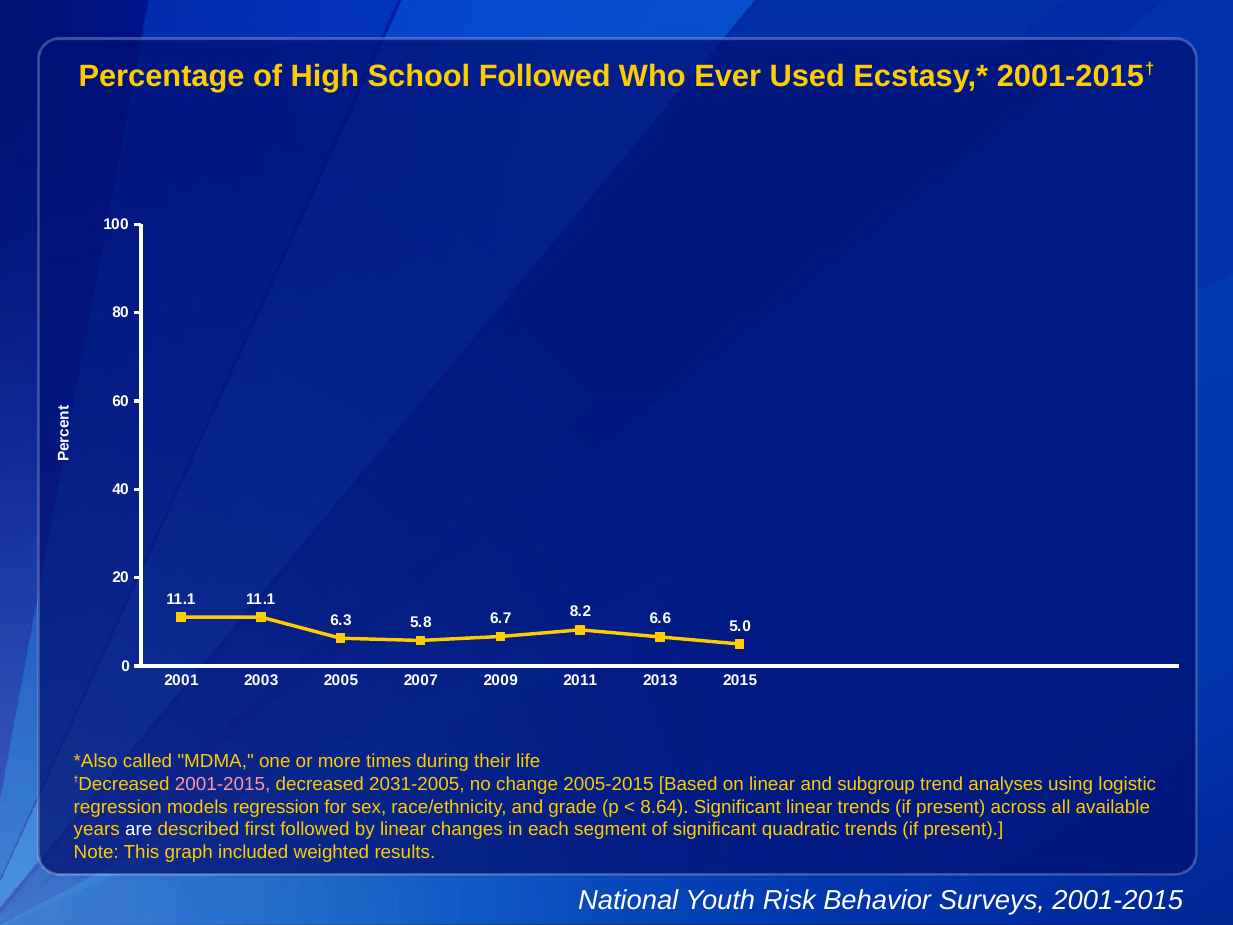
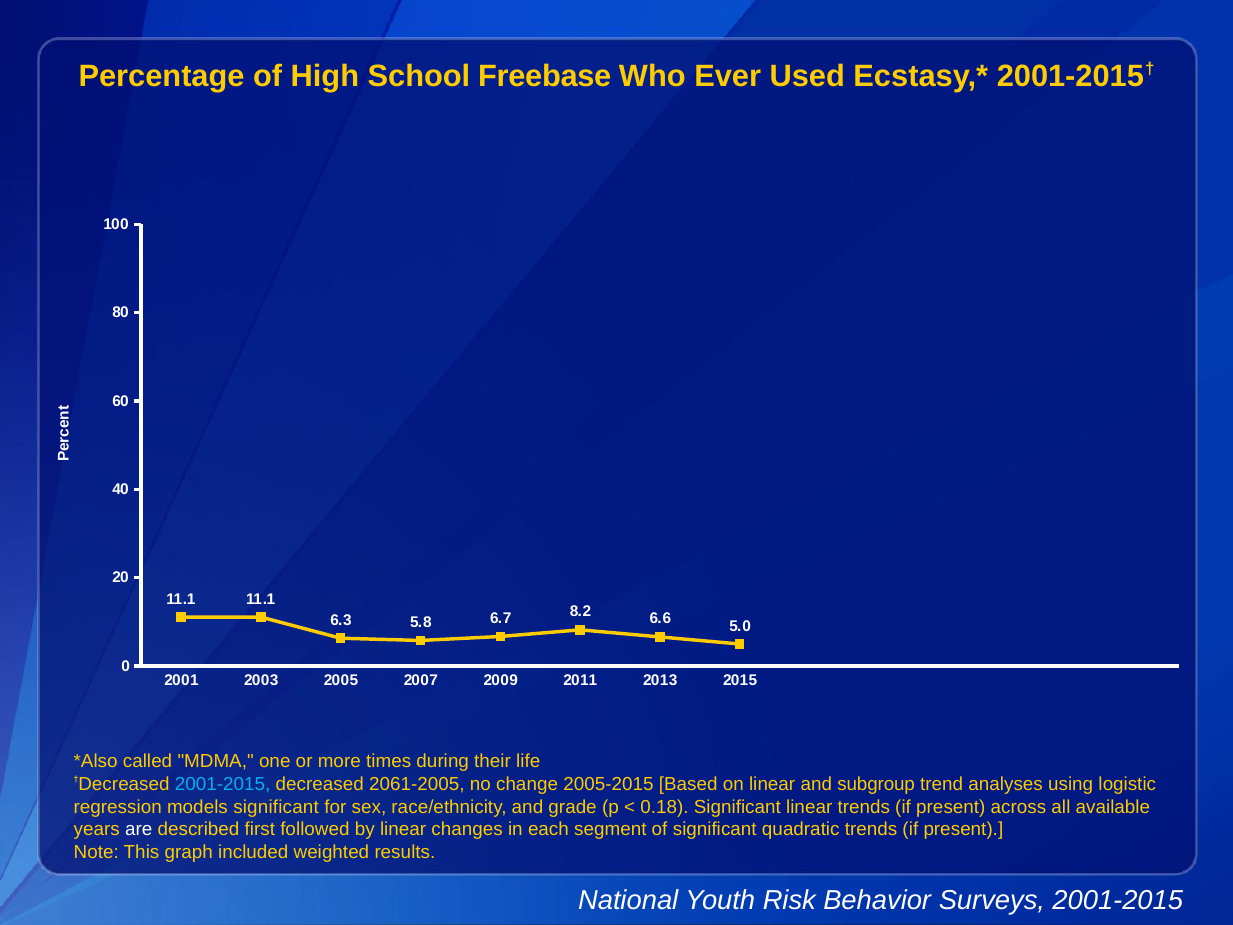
School Followed: Followed -> Freebase (545, 76)
2001-2015 colour: pink -> light blue (223, 784)
2031-2005: 2031-2005 -> 2061-2005 (417, 784)
models regression: regression -> significant (276, 807)
8.64: 8.64 -> 0.18 (664, 807)
